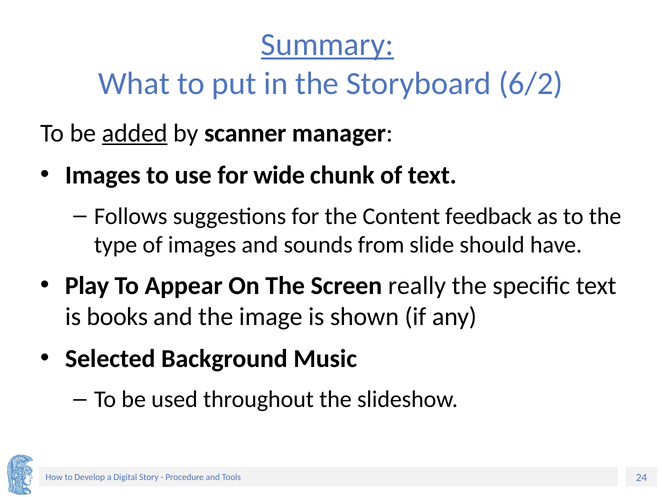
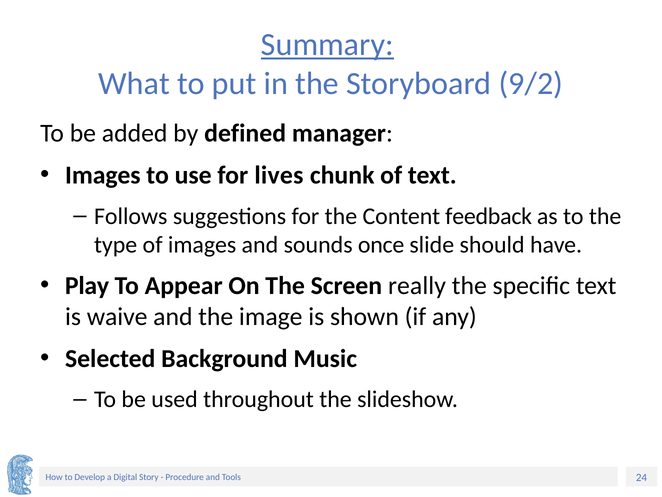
6/2: 6/2 -> 9/2 (531, 83)
added underline: present -> none (135, 133)
scanner: scanner -> defined (245, 133)
wide: wide -> lives (279, 175)
from: from -> once (381, 245)
books: books -> waive (117, 316)
